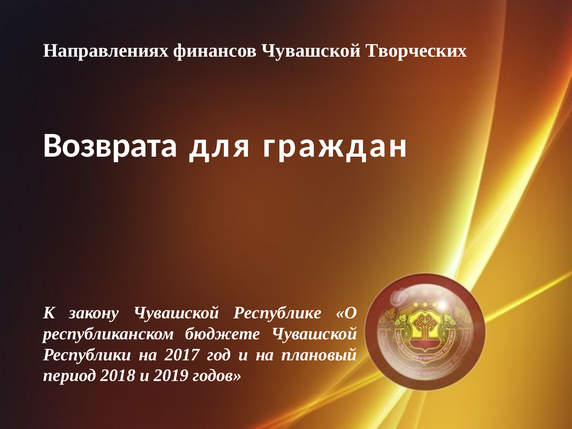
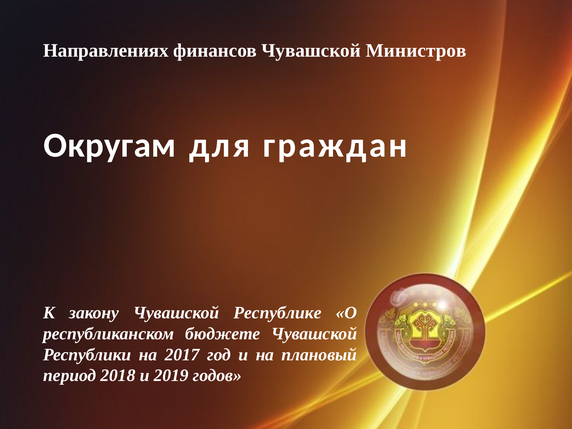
Творческих: Творческих -> Министров (416, 50)
Возврата: Возврата -> Округам (110, 145)
